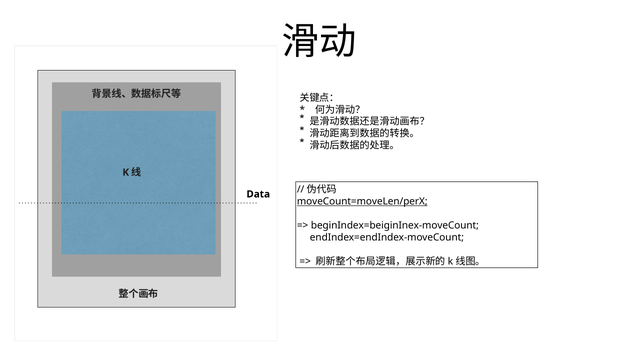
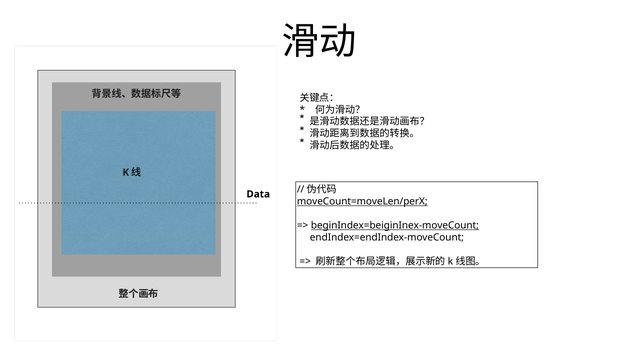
beginIndex=beiginInex-moveCount underline: none -> present (395, 225)
